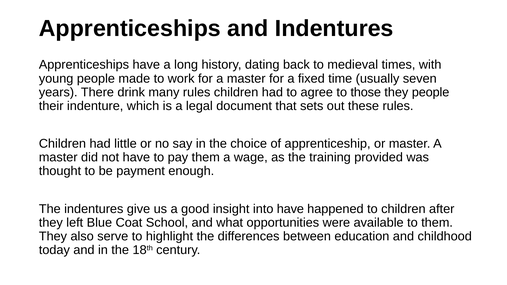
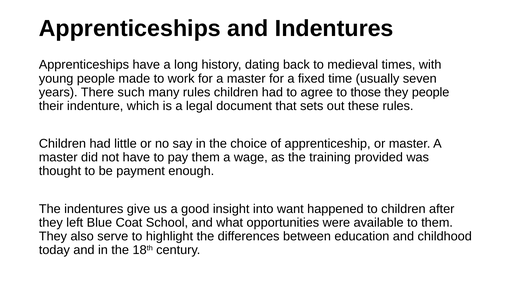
drink: drink -> such (131, 92)
into have: have -> want (290, 209)
